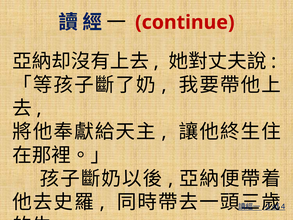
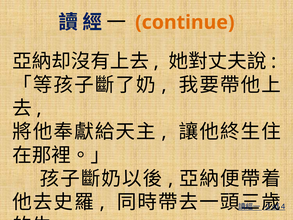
continue colour: red -> orange (185, 22)
